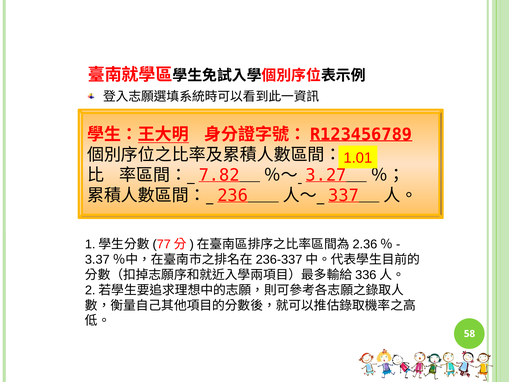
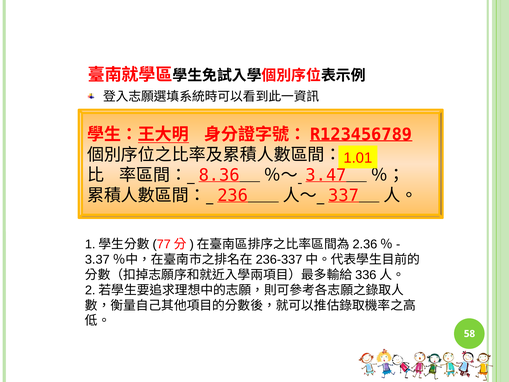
7.82: 7.82 -> 8.36 (219, 175)
3.27: 3.27 -> 3.47 (326, 175)
